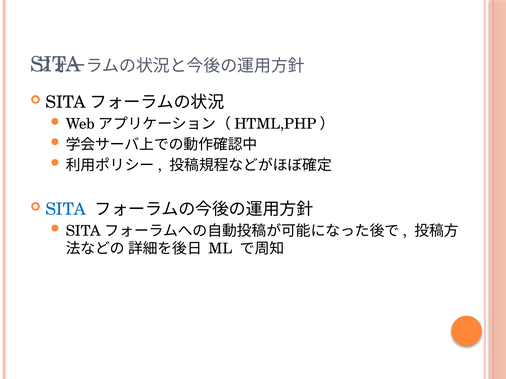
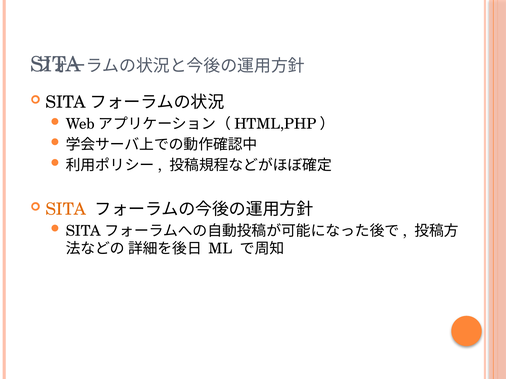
SITA colour: blue -> orange (66, 209)
